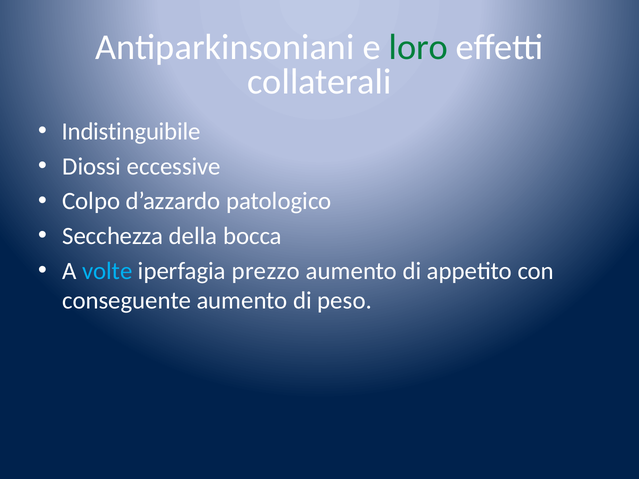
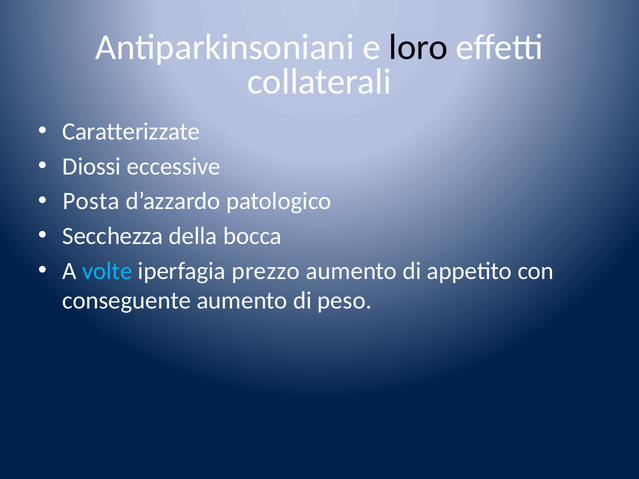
loro colour: green -> black (418, 47)
Indistinguibile: Indistinguibile -> Caratterizzate (131, 132)
Colpo: Colpo -> Posta (91, 201)
